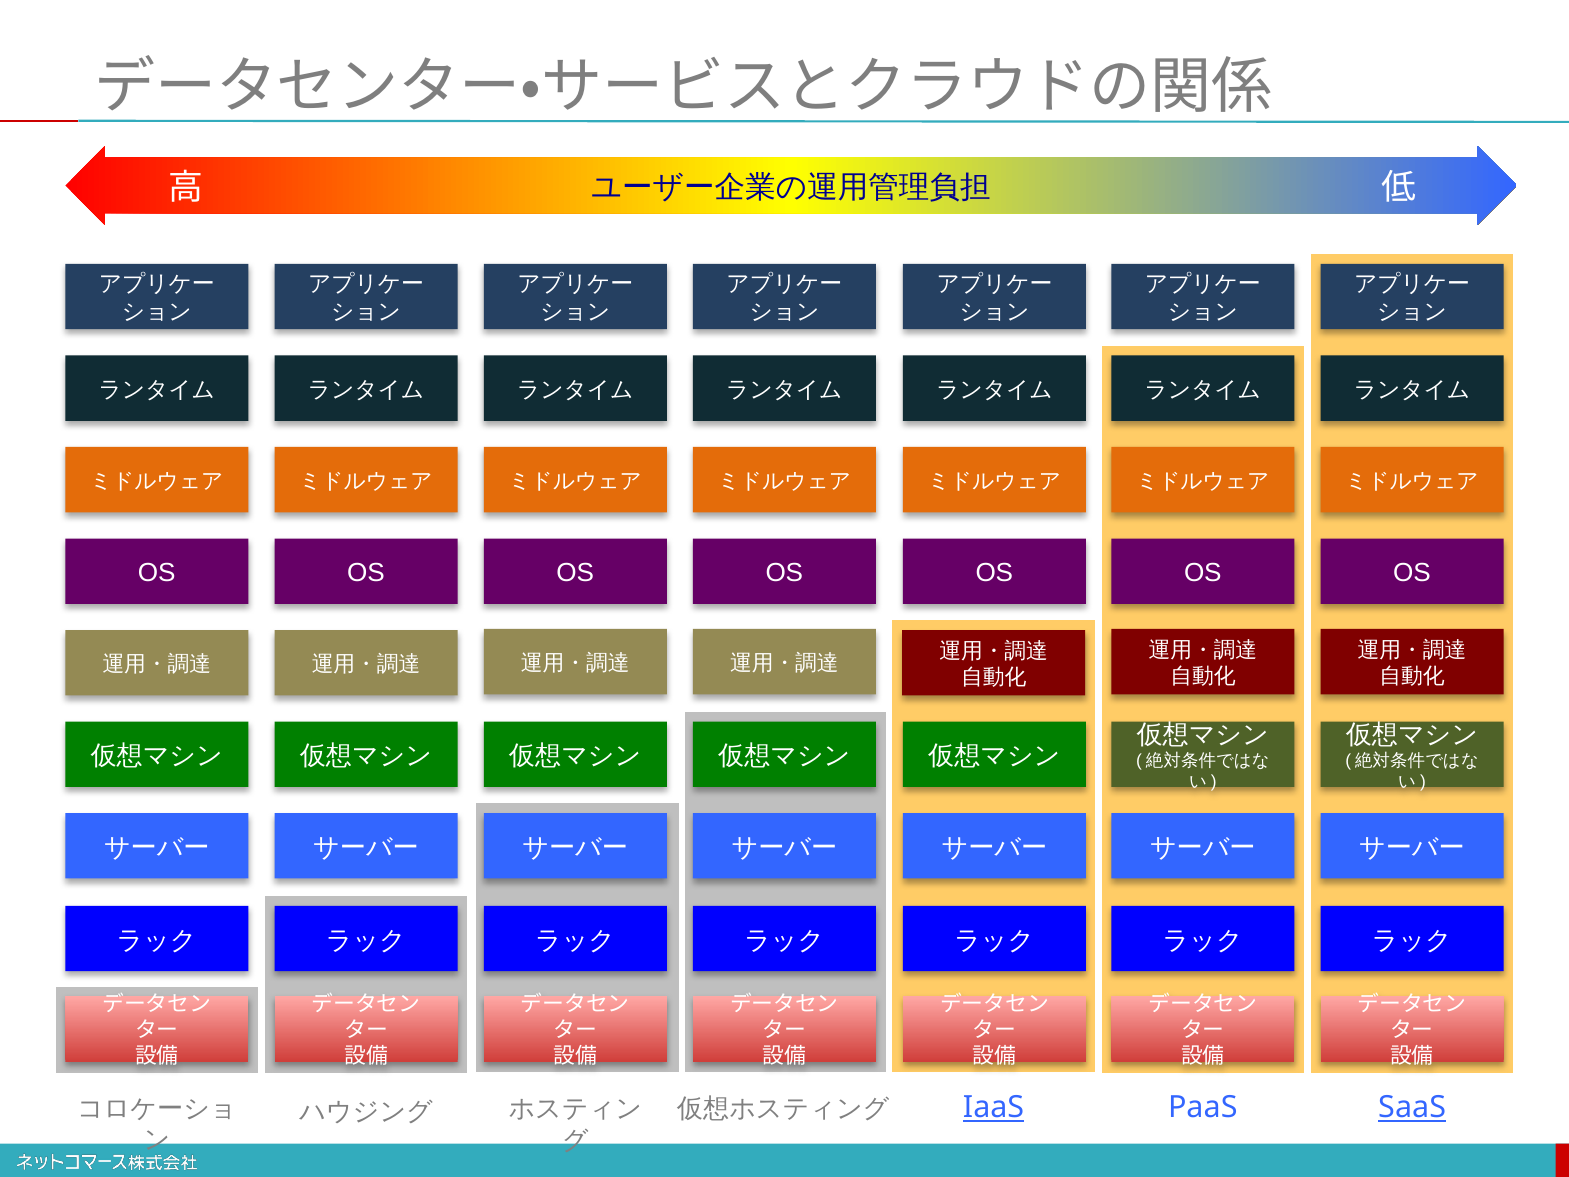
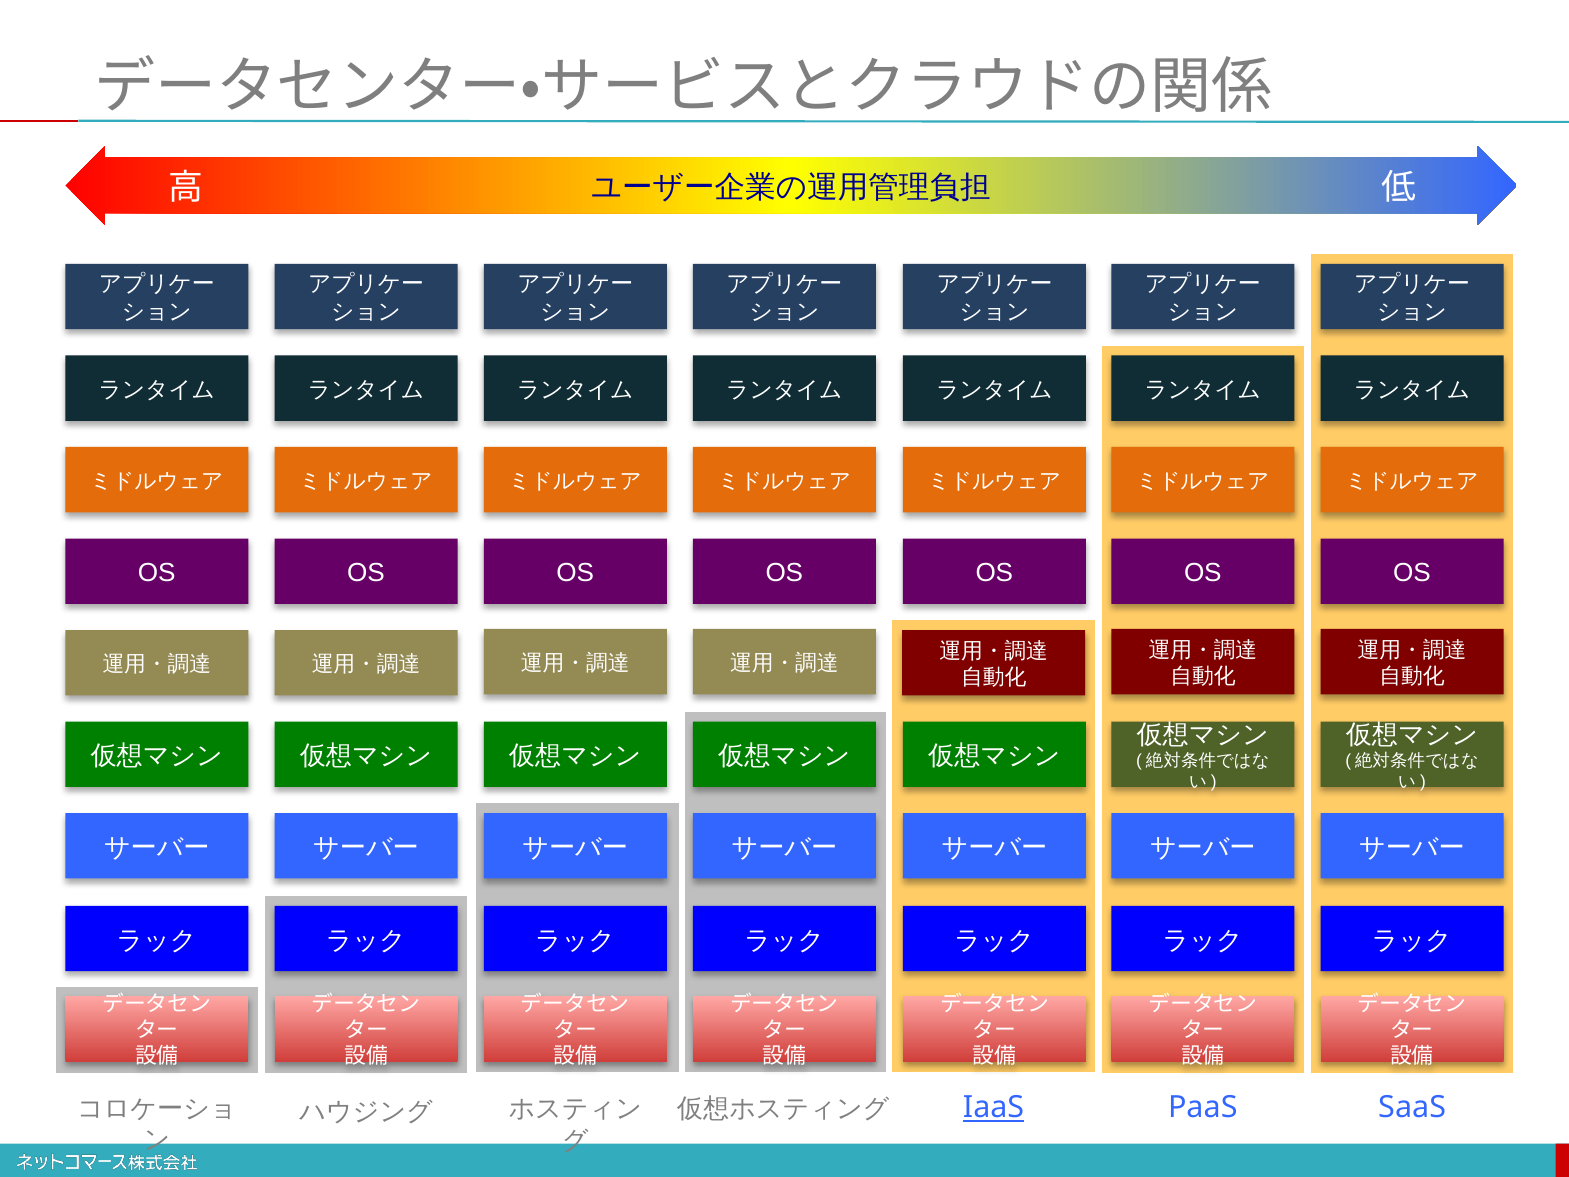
SaaS underline: present -> none (1412, 1108)
